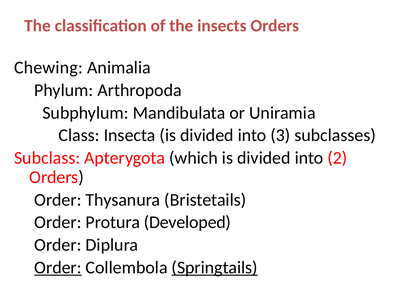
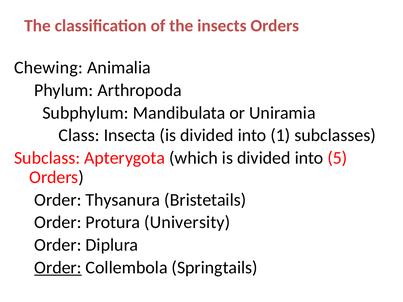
3: 3 -> 1 (280, 135)
2: 2 -> 5 (337, 158)
Developed: Developed -> University (187, 223)
Springtails underline: present -> none (215, 268)
